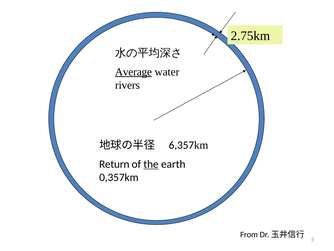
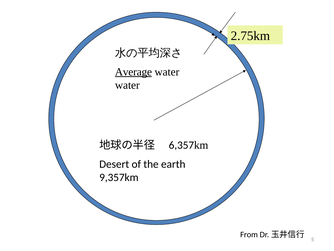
rivers: rivers -> water (127, 85)
Return: Return -> Desert (114, 164)
the underline: present -> none (151, 164)
0,357km: 0,357km -> 9,357km (119, 177)
